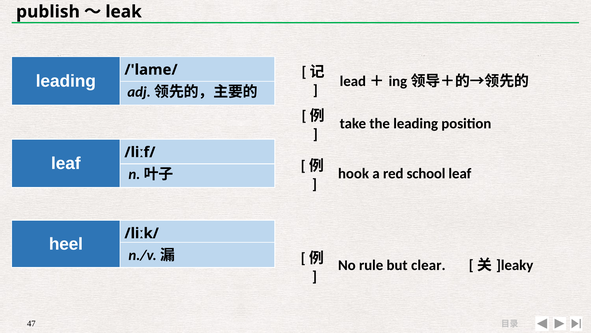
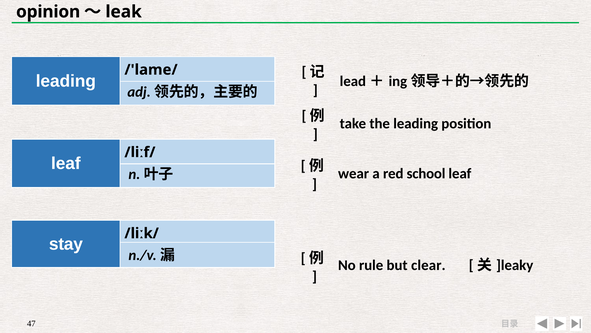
publish: publish -> opinion (48, 12)
hook: hook -> wear (354, 173)
heel: heel -> stay (66, 244)
